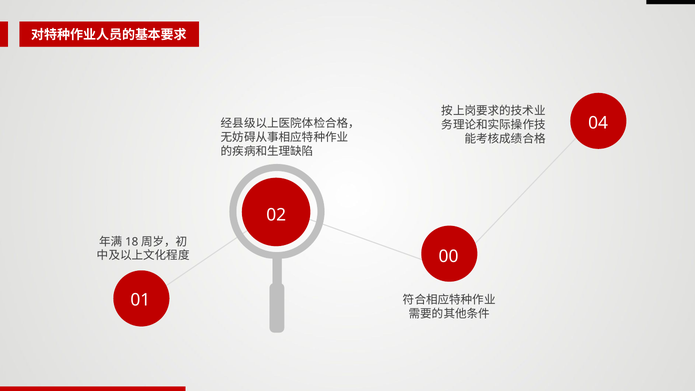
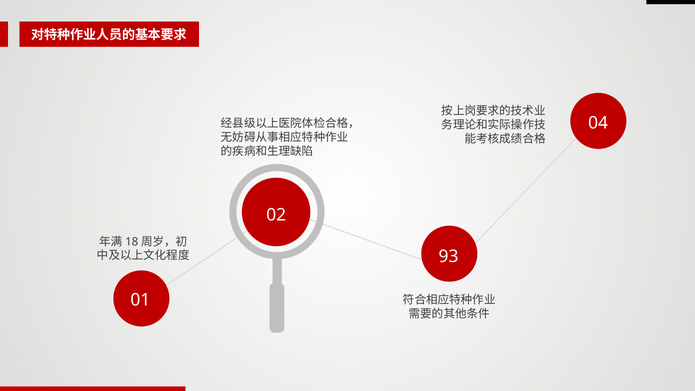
00: 00 -> 93 (449, 256)
